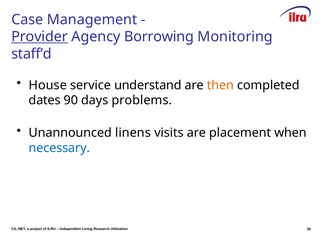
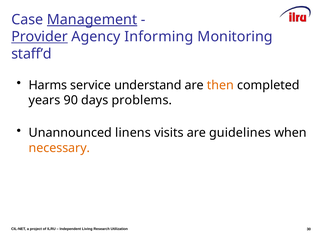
Management underline: none -> present (92, 20)
Borrowing: Borrowing -> Informing (159, 37)
House: House -> Harms (48, 85)
dates: dates -> years (45, 100)
placement: placement -> guidelines (240, 133)
necessary colour: blue -> orange (59, 148)
